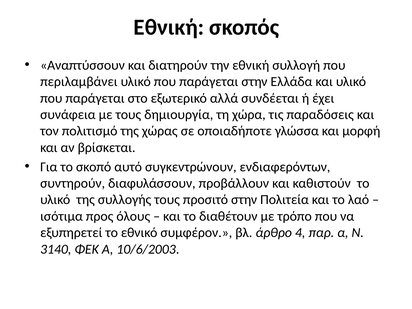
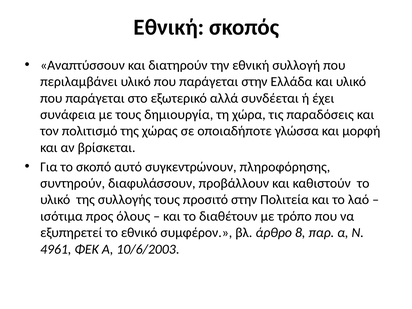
ενδιαφερόντων: ενδιαφερόντων -> πληροφόρησης (285, 167)
4: 4 -> 8 (300, 233)
3140: 3140 -> 4961 (56, 249)
